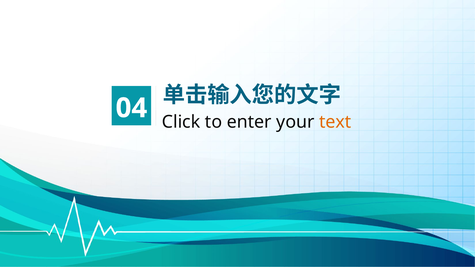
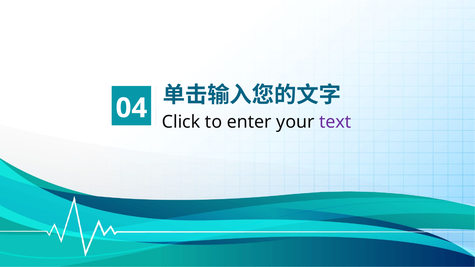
text colour: orange -> purple (335, 122)
